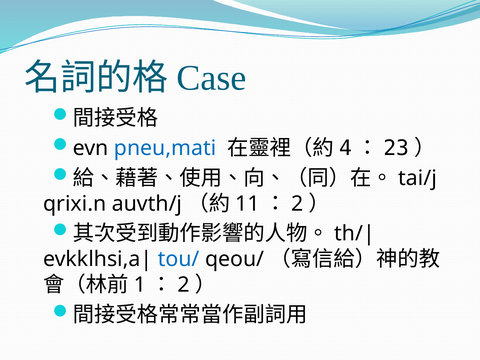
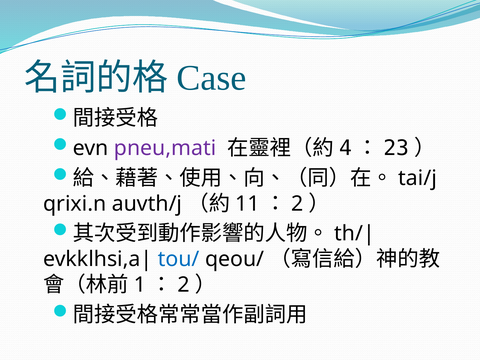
pneu,mati colour: blue -> purple (165, 148)
